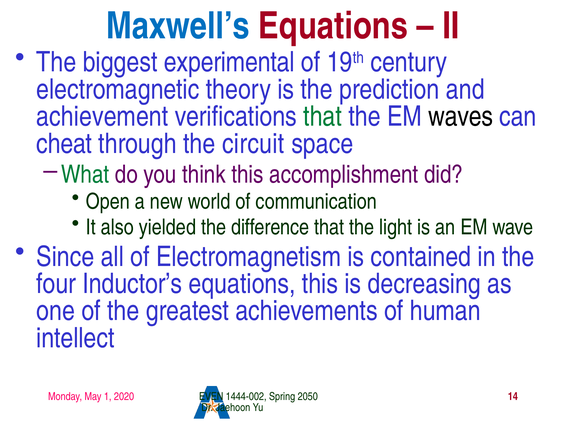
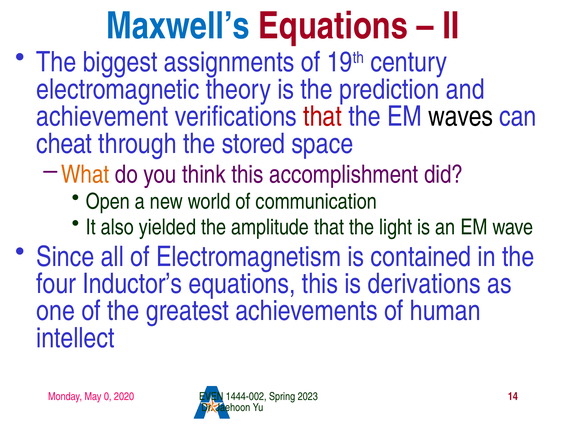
experimental: experimental -> assignments (229, 62)
that colour: green -> red (323, 117)
circuit: circuit -> stored (253, 144)
What colour: green -> orange (85, 175)
difference: difference -> amplitude (270, 227)
decreasing: decreasing -> derivations (424, 284)
1: 1 -> 0 (108, 397)
2050: 2050 -> 2023 (308, 397)
